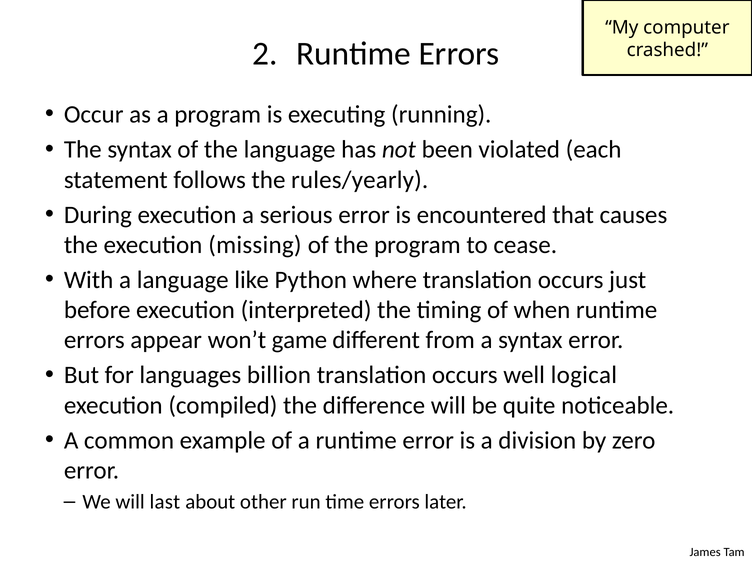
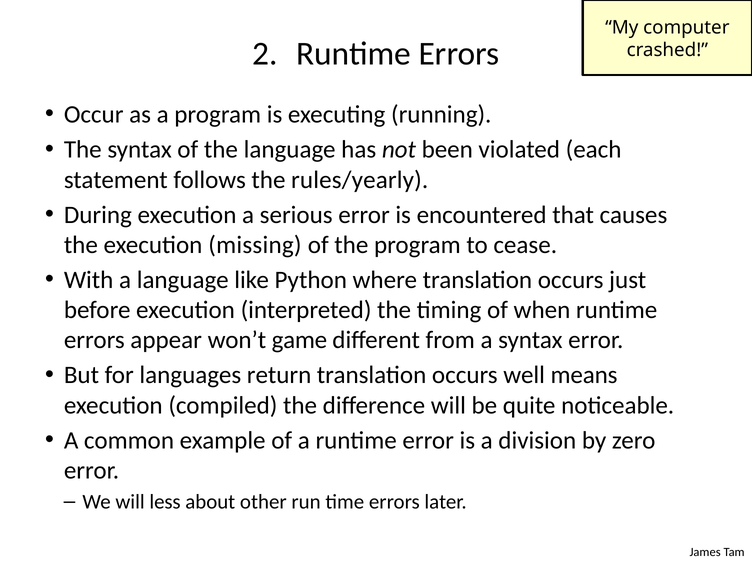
billion: billion -> return (279, 375)
logical: logical -> means (584, 375)
last: last -> less (165, 502)
